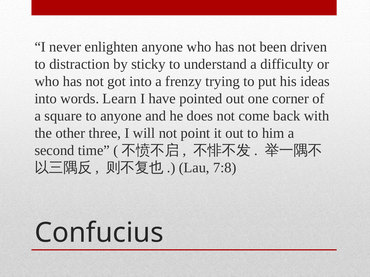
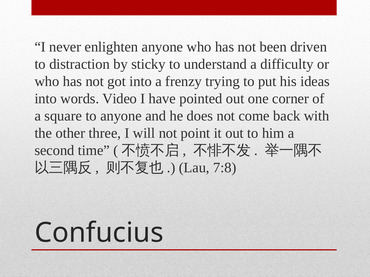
Learn: Learn -> Video (120, 99)
